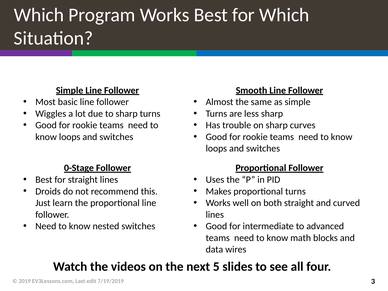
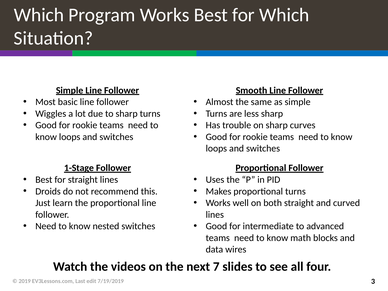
0-Stage: 0-Stage -> 1-Stage (79, 168)
5: 5 -> 7 (216, 267)
